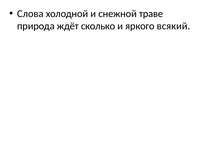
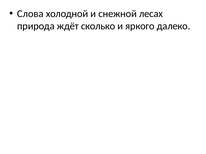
траве: траве -> лесах (151, 14)
всякий: всякий -> далеко (174, 26)
